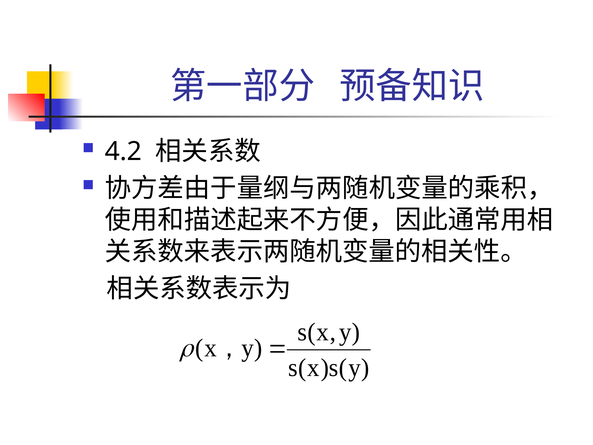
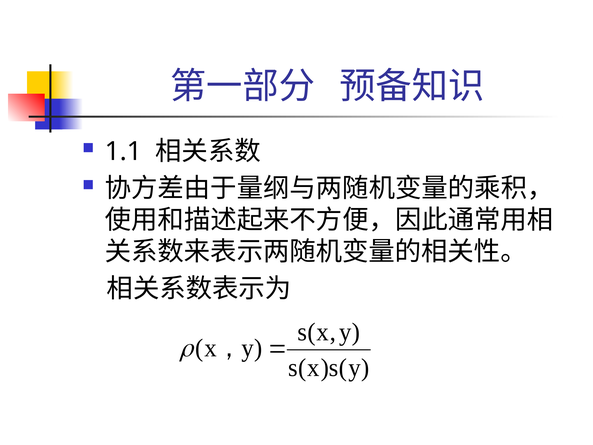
4.2: 4.2 -> 1.1 (123, 151)
